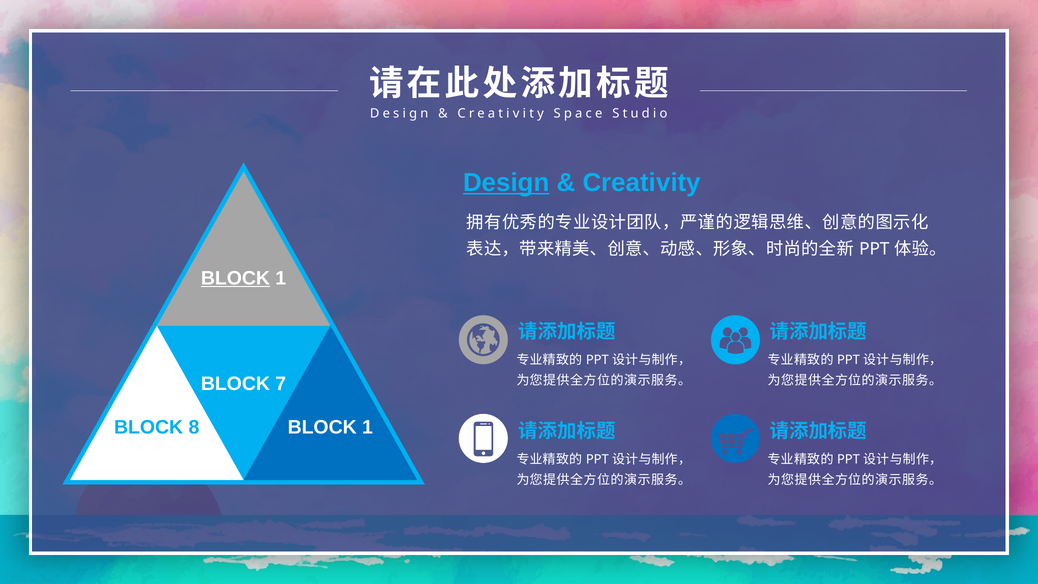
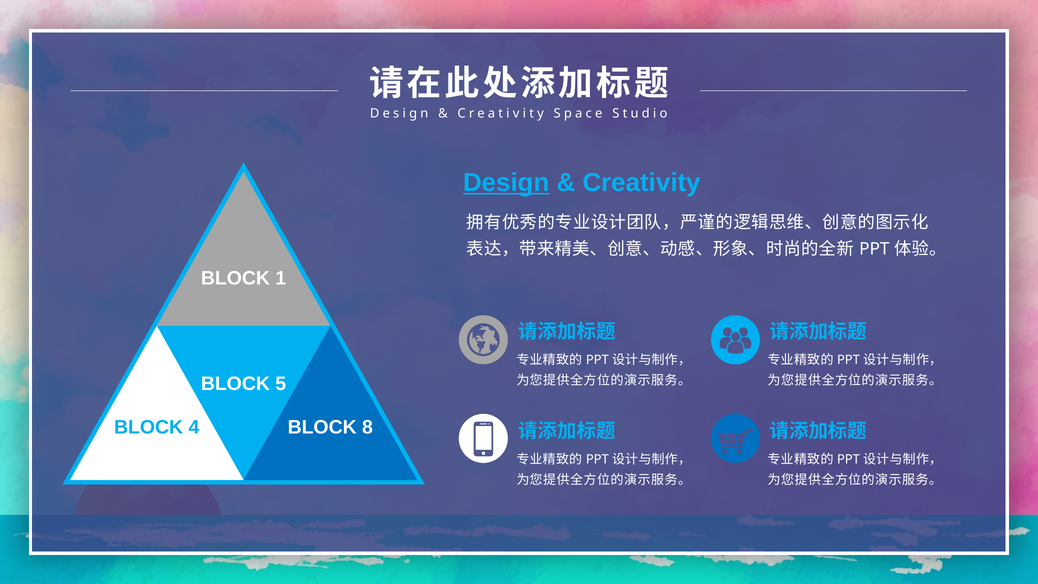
BLOCK underline: present -> none (235, 278)
7: 7 -> 5 (281, 384)
8: 8 -> 4 (194, 427)
1: 1 -> 8 (368, 427)
